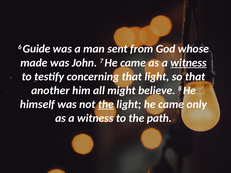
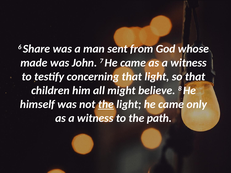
Guide: Guide -> Share (37, 49)
witness underline: present -> none (189, 63)
another: another -> children (50, 91)
